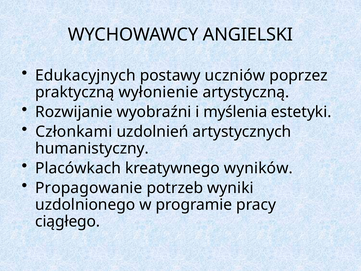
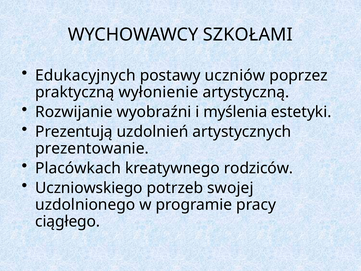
ANGIELSKI: ANGIELSKI -> SZKOŁAMI (248, 35)
Członkami: Członkami -> Prezentują (74, 132)
humanistyczny: humanistyczny -> prezentowanie (92, 148)
wyników: wyników -> rodziców (258, 168)
Propagowanie: Propagowanie -> Uczniowskiego (89, 188)
wyniki: wyniki -> swojej (230, 188)
